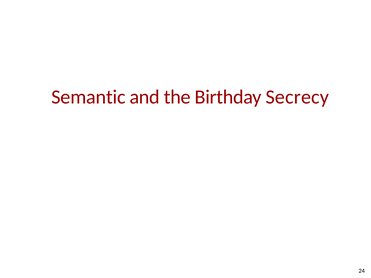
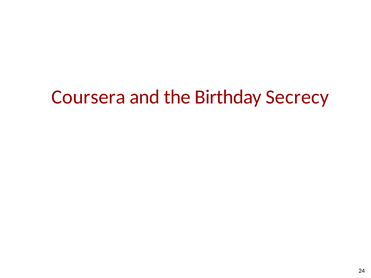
Semantic: Semantic -> Coursera (88, 97)
